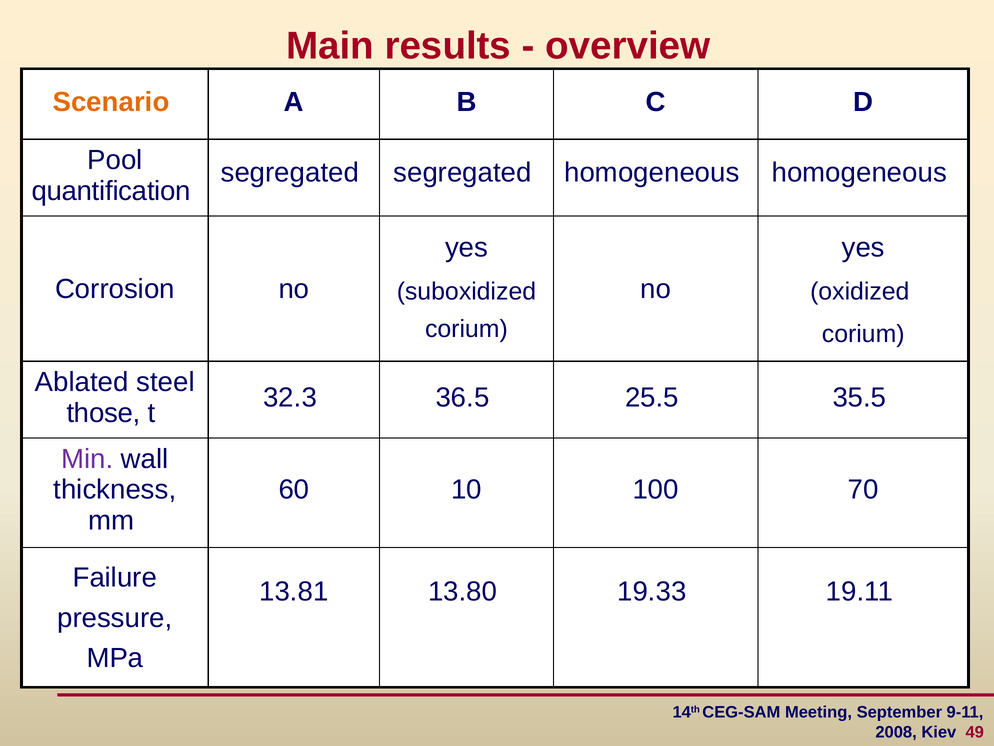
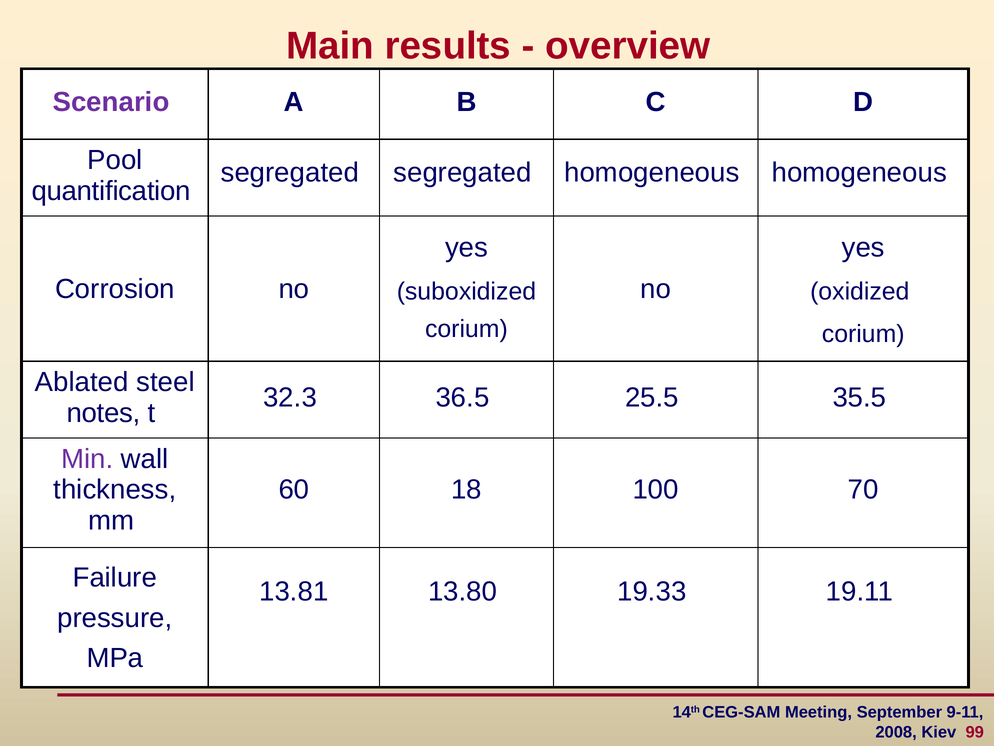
Scenario colour: orange -> purple (111, 102)
those: those -> notes (104, 413)
10: 10 -> 18 (467, 489)
49: 49 -> 99 (975, 732)
